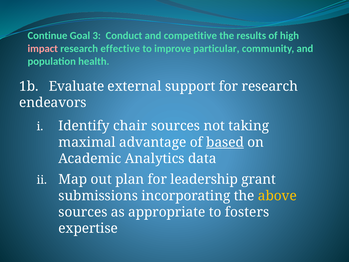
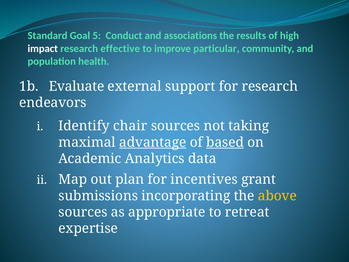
Continue: Continue -> Standard (47, 36)
3: 3 -> 5 (97, 36)
competitive: competitive -> associations (190, 36)
impact colour: pink -> white (43, 48)
advantage underline: none -> present (153, 142)
leadership: leadership -> incentives (204, 179)
fosters: fosters -> retreat (247, 212)
